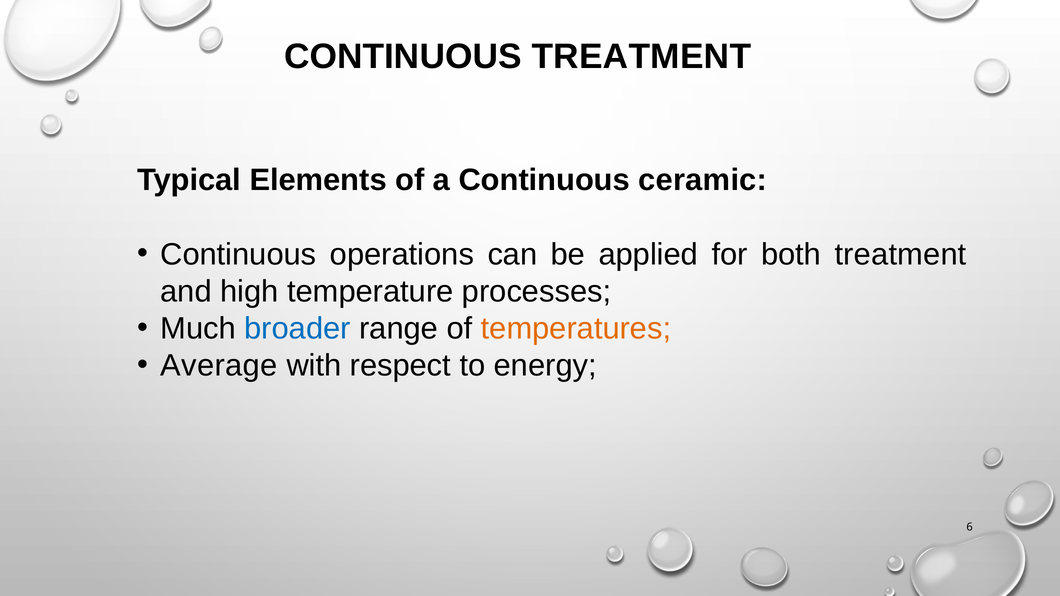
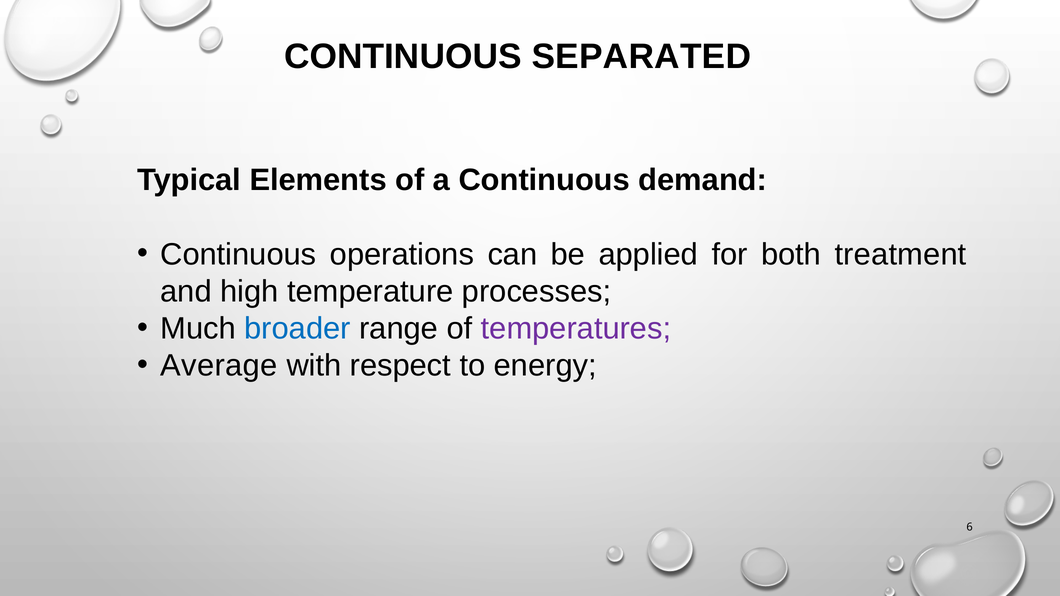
CONTINUOUS TREATMENT: TREATMENT -> SEPARATED (641, 57)
ceramic: ceramic -> demand (703, 180)
temperatures colour: orange -> purple (576, 329)
